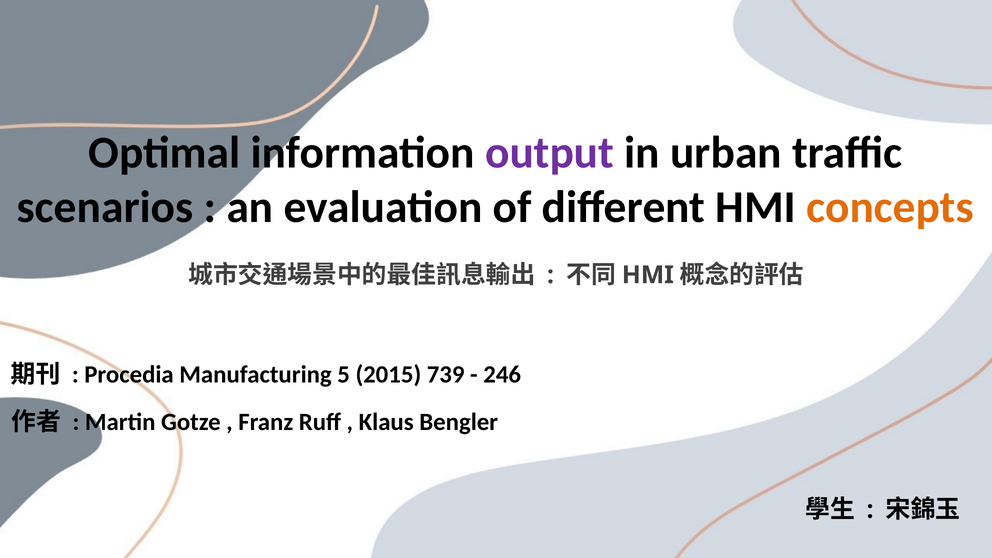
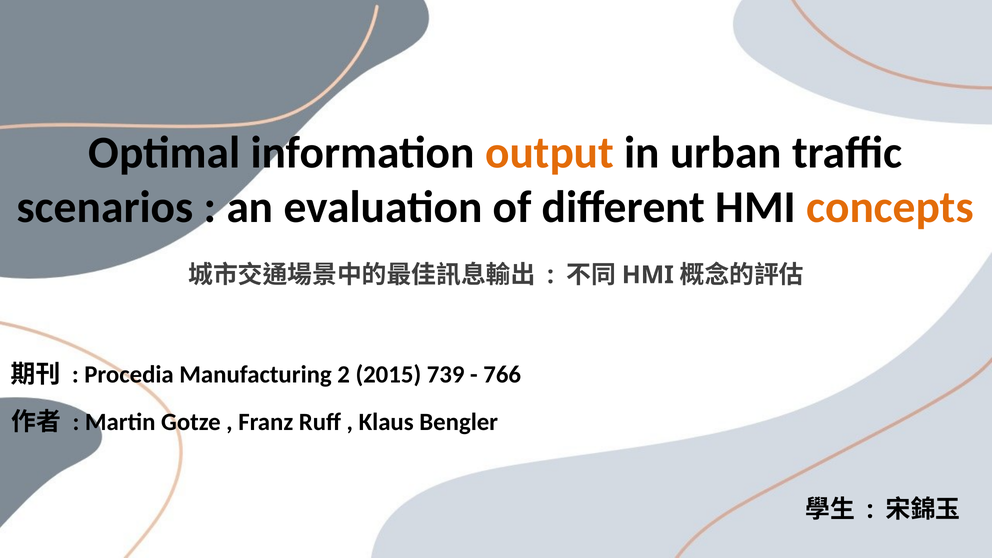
output colour: purple -> orange (550, 153)
5: 5 -> 2 (344, 375)
246: 246 -> 766 (502, 375)
